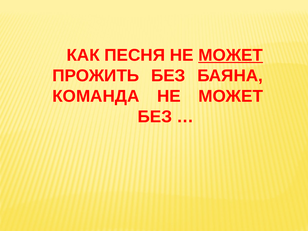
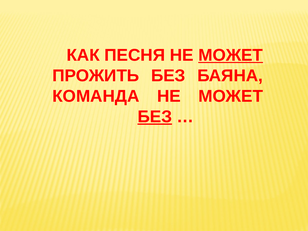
БЕЗ underline: none -> present (155, 117)
